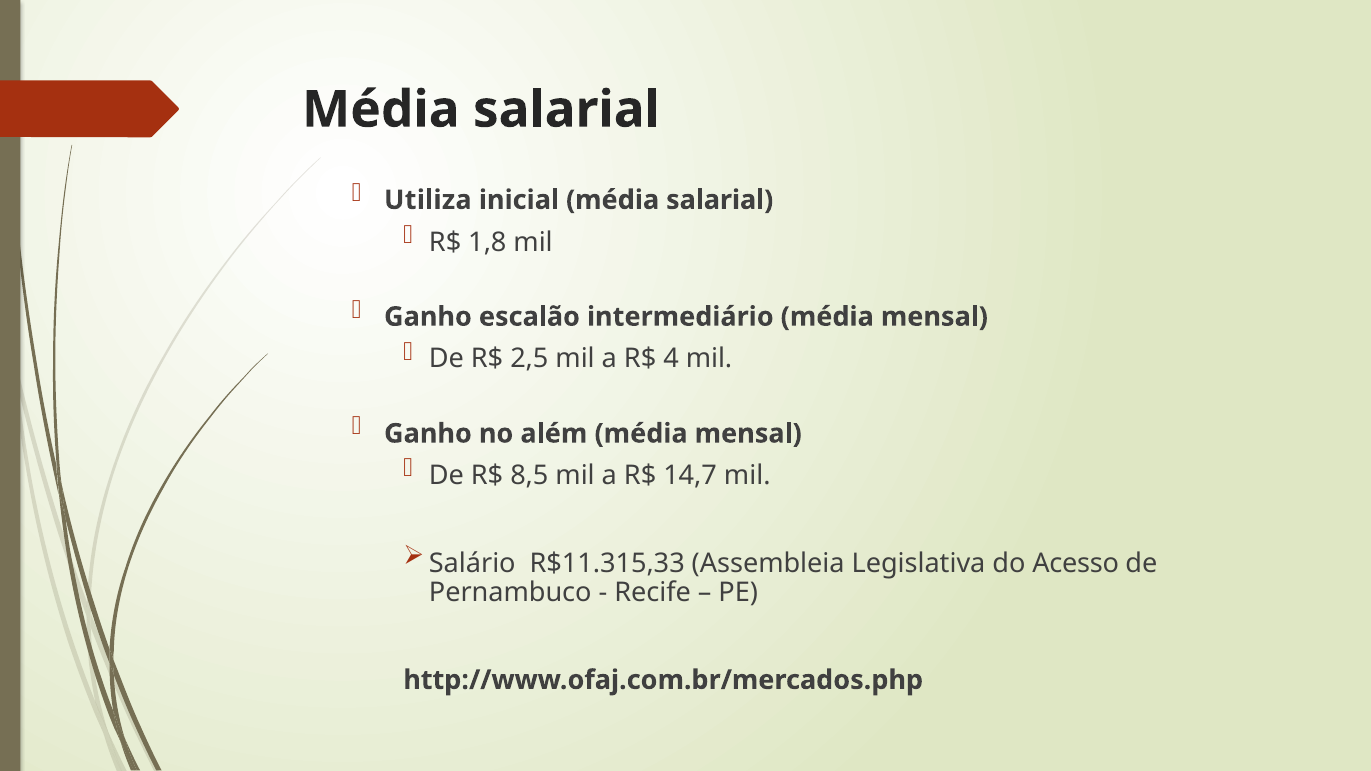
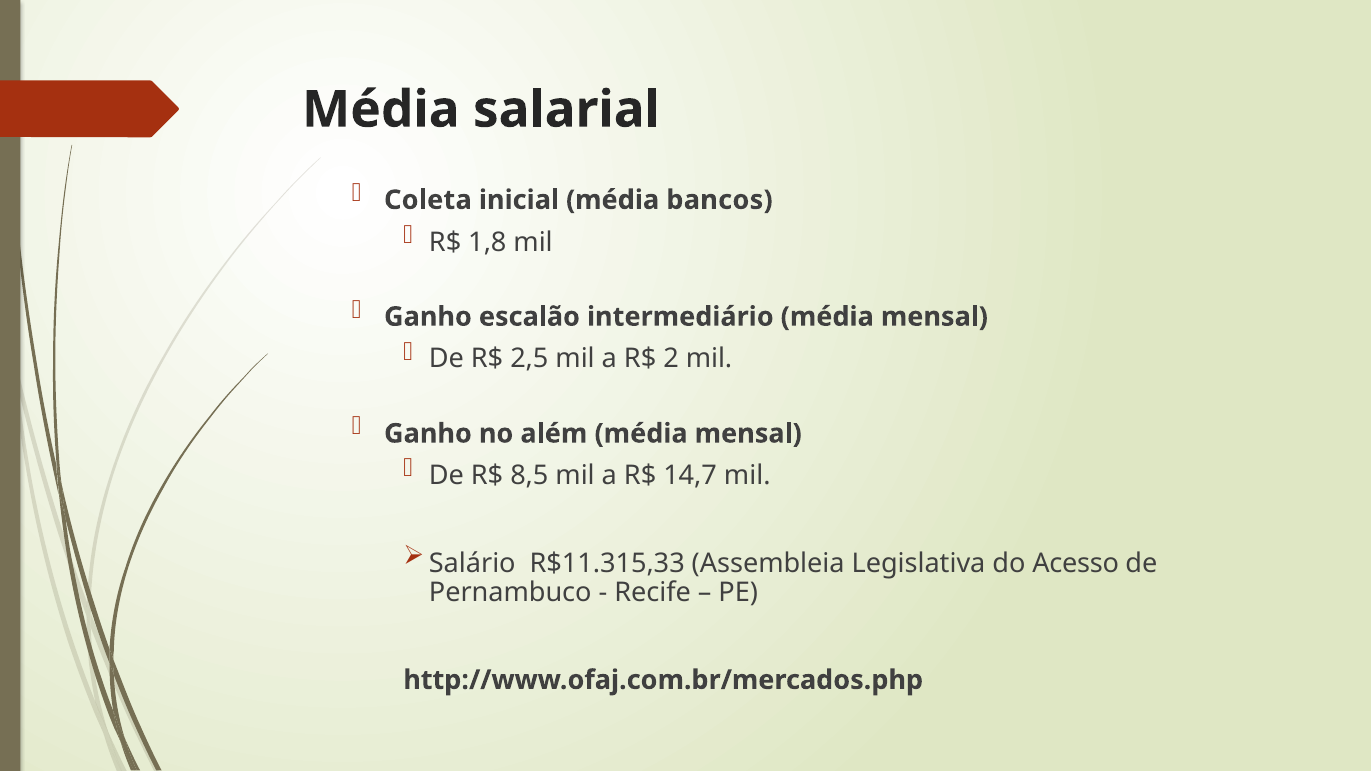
Utiliza: Utiliza -> Coleta (428, 200)
inicial média salarial: salarial -> bancos (720, 200)
4: 4 -> 2 (671, 359)
